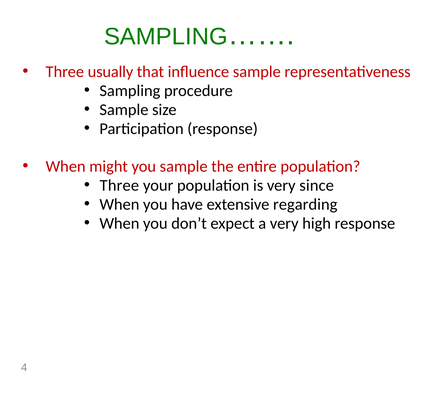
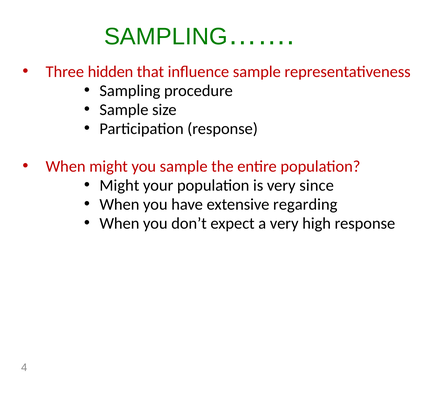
usually: usually -> hidden (110, 72)
Three: Three -> Might (119, 186)
